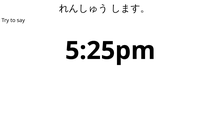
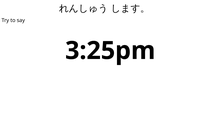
5:25pm: 5:25pm -> 3:25pm (110, 51)
